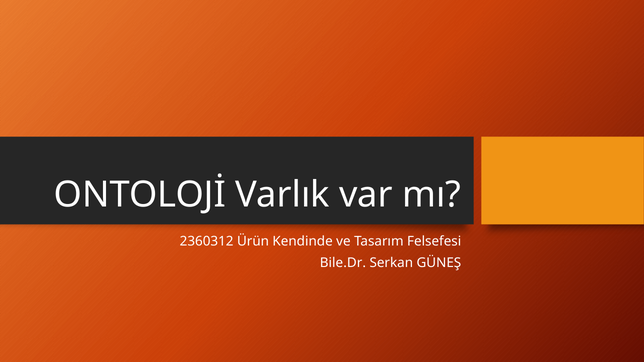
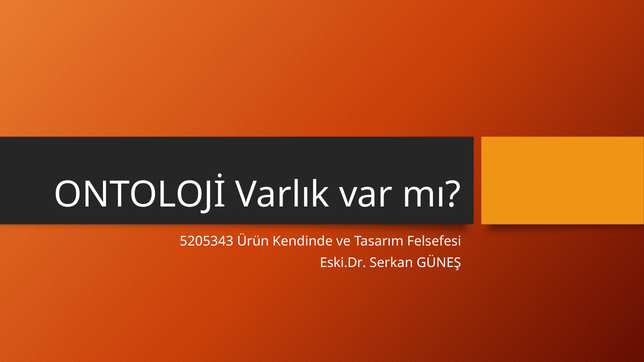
2360312: 2360312 -> 5205343 (207, 242)
Bile.Dr: Bile.Dr -> Eski.Dr (343, 263)
